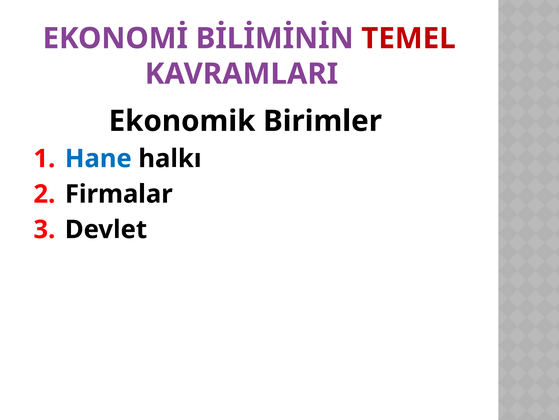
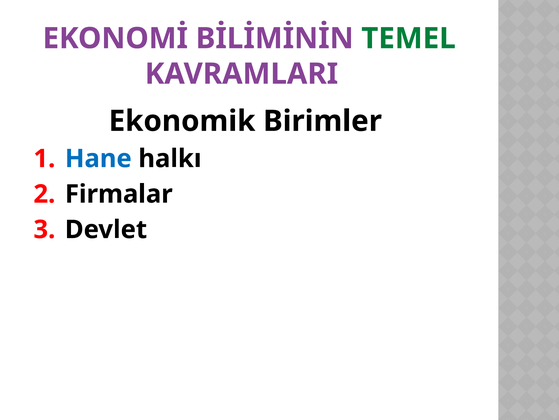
TEMEL colour: red -> green (408, 38)
